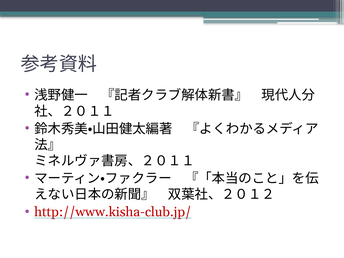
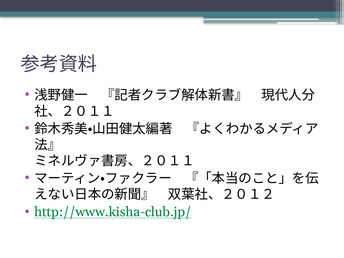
http://www.kisha-club.jp/ colour: red -> green (113, 212)
